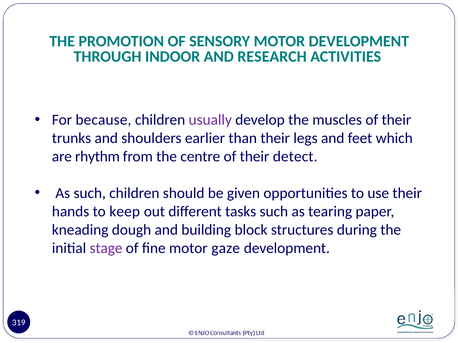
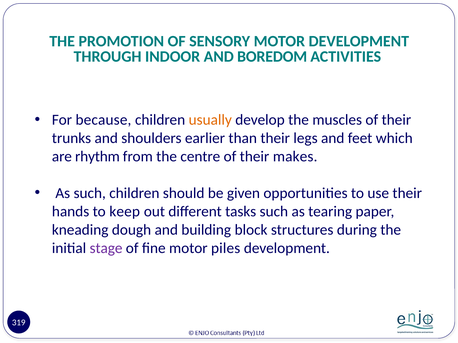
RESEARCH: RESEARCH -> BOREDOM (272, 57)
usually colour: purple -> orange (210, 120)
detect: detect -> makes (295, 157)
gaze: gaze -> piles (226, 248)
